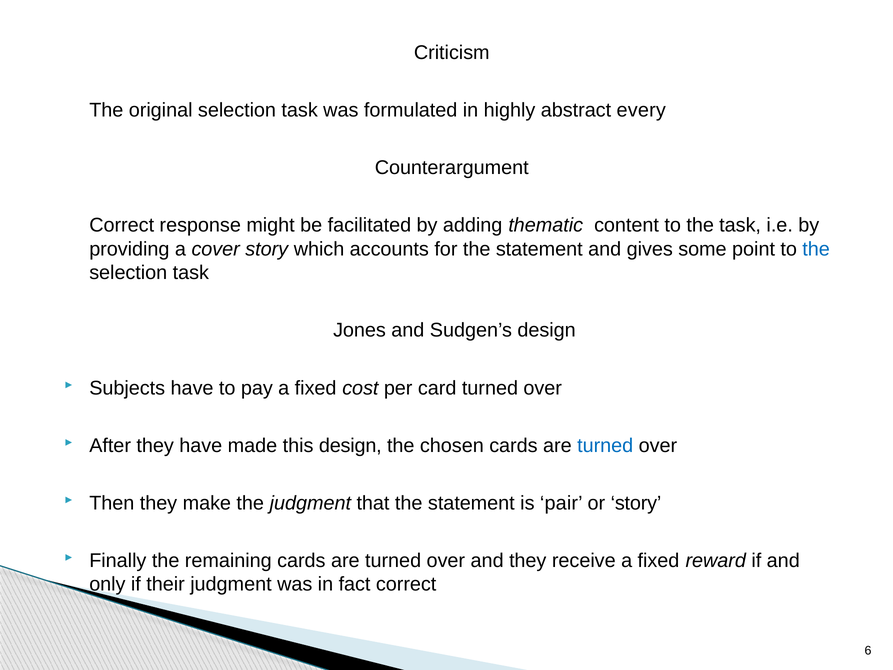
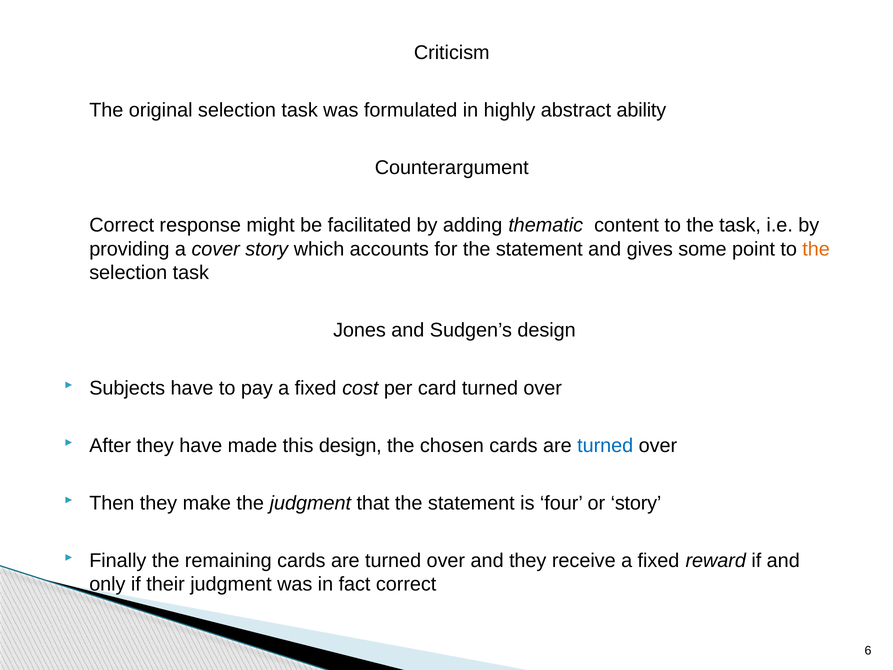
every: every -> ability (641, 110)
the colour: blue -> orange (816, 249)
pair: pair -> four (561, 503)
